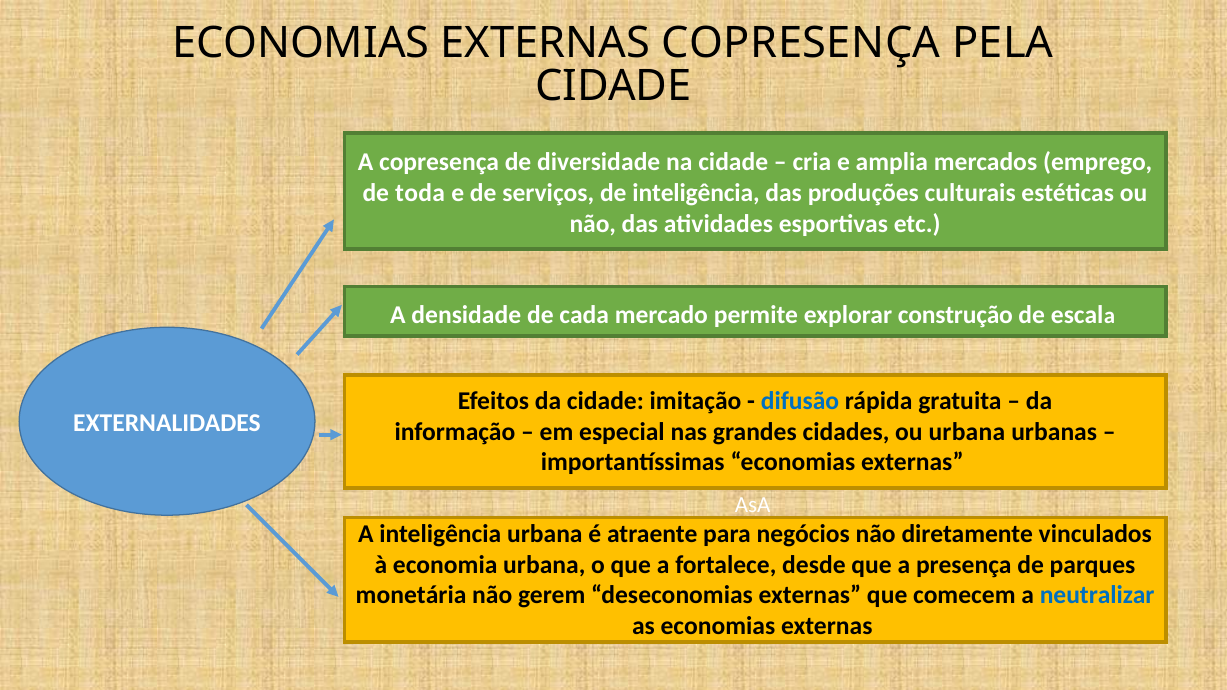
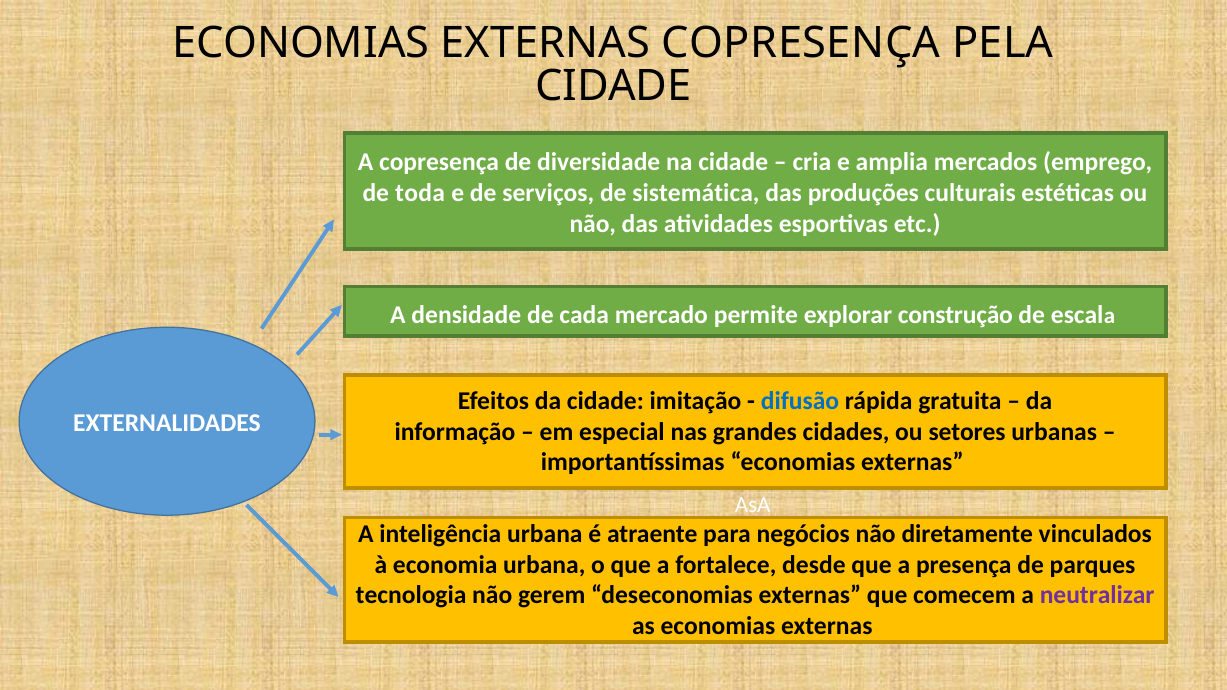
de inteligência: inteligência -> sistemática (696, 193)
ou urbana: urbana -> setores (967, 432)
monetária: monetária -> tecnologia (411, 596)
neutralizar colour: blue -> purple (1097, 596)
